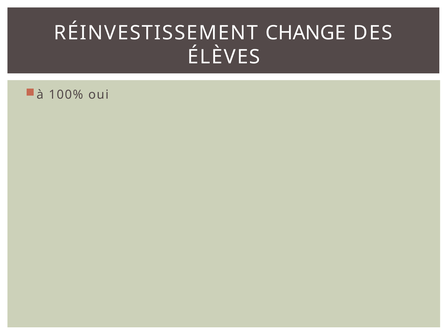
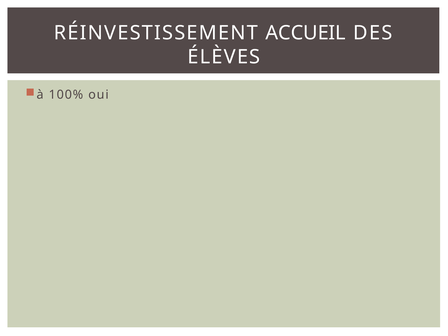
CHANGE: CHANGE -> ACCUEIL (306, 33)
